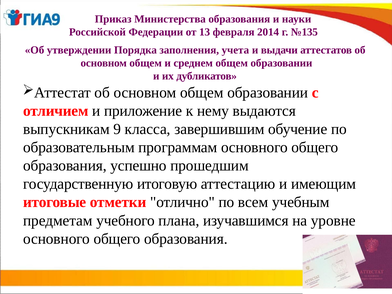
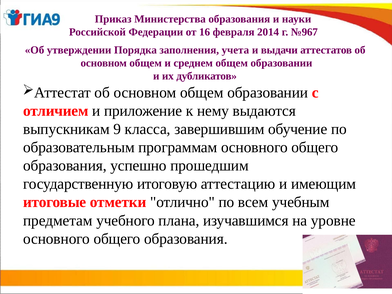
13: 13 -> 16 (205, 32)
№135: №135 -> №967 (304, 32)
